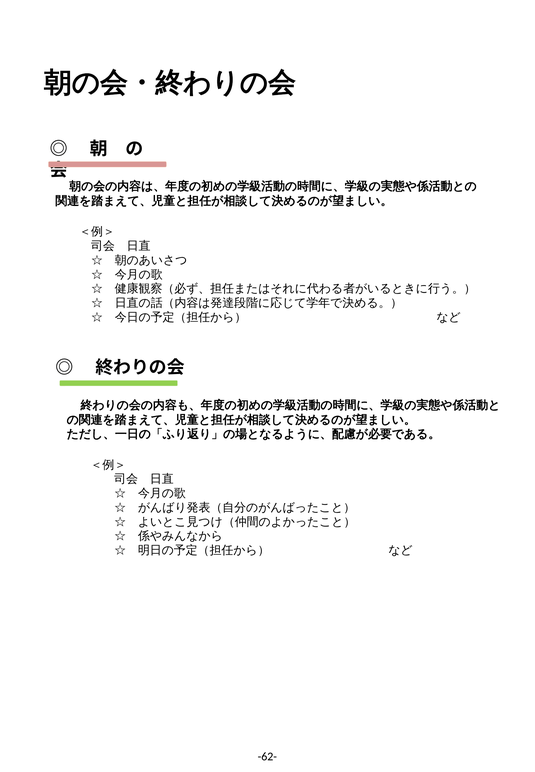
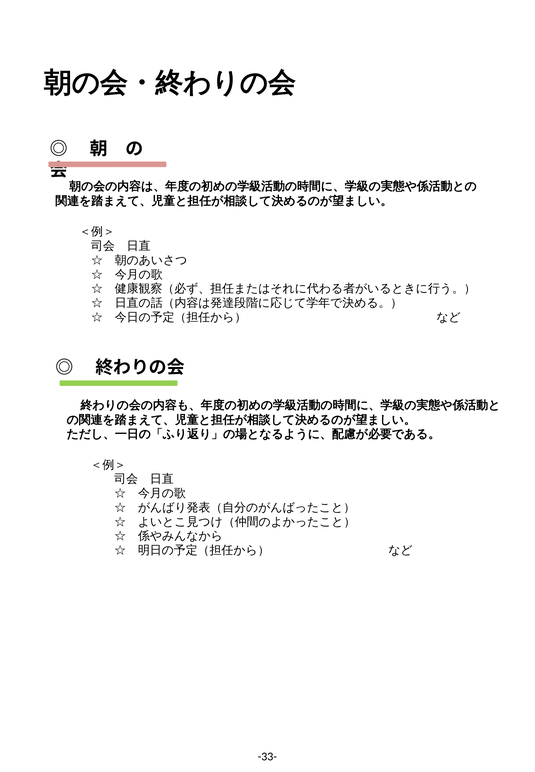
-62-: -62- -> -33- (267, 757)
